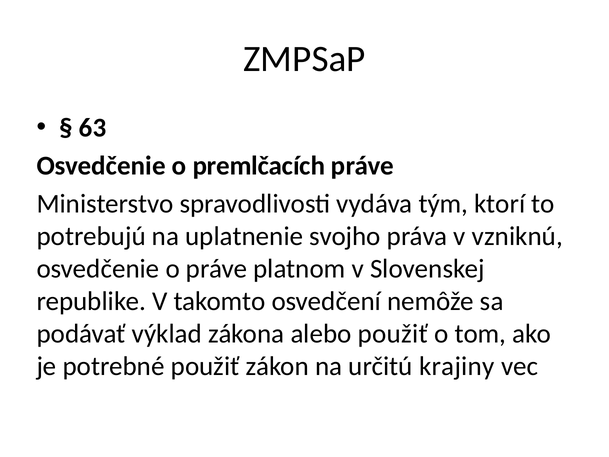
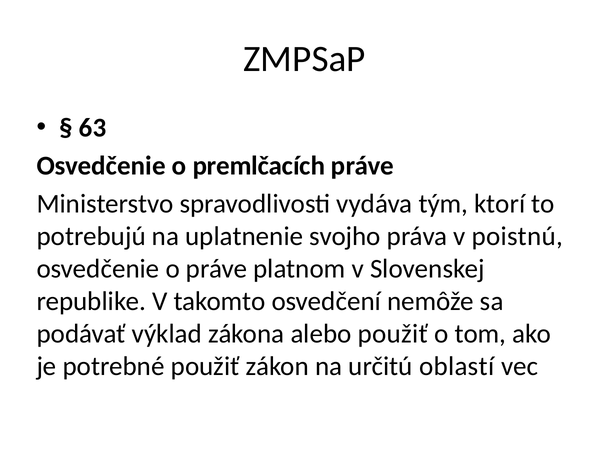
vzniknú: vzniknú -> poistnú (517, 236)
krajiny: krajiny -> oblastí (457, 366)
